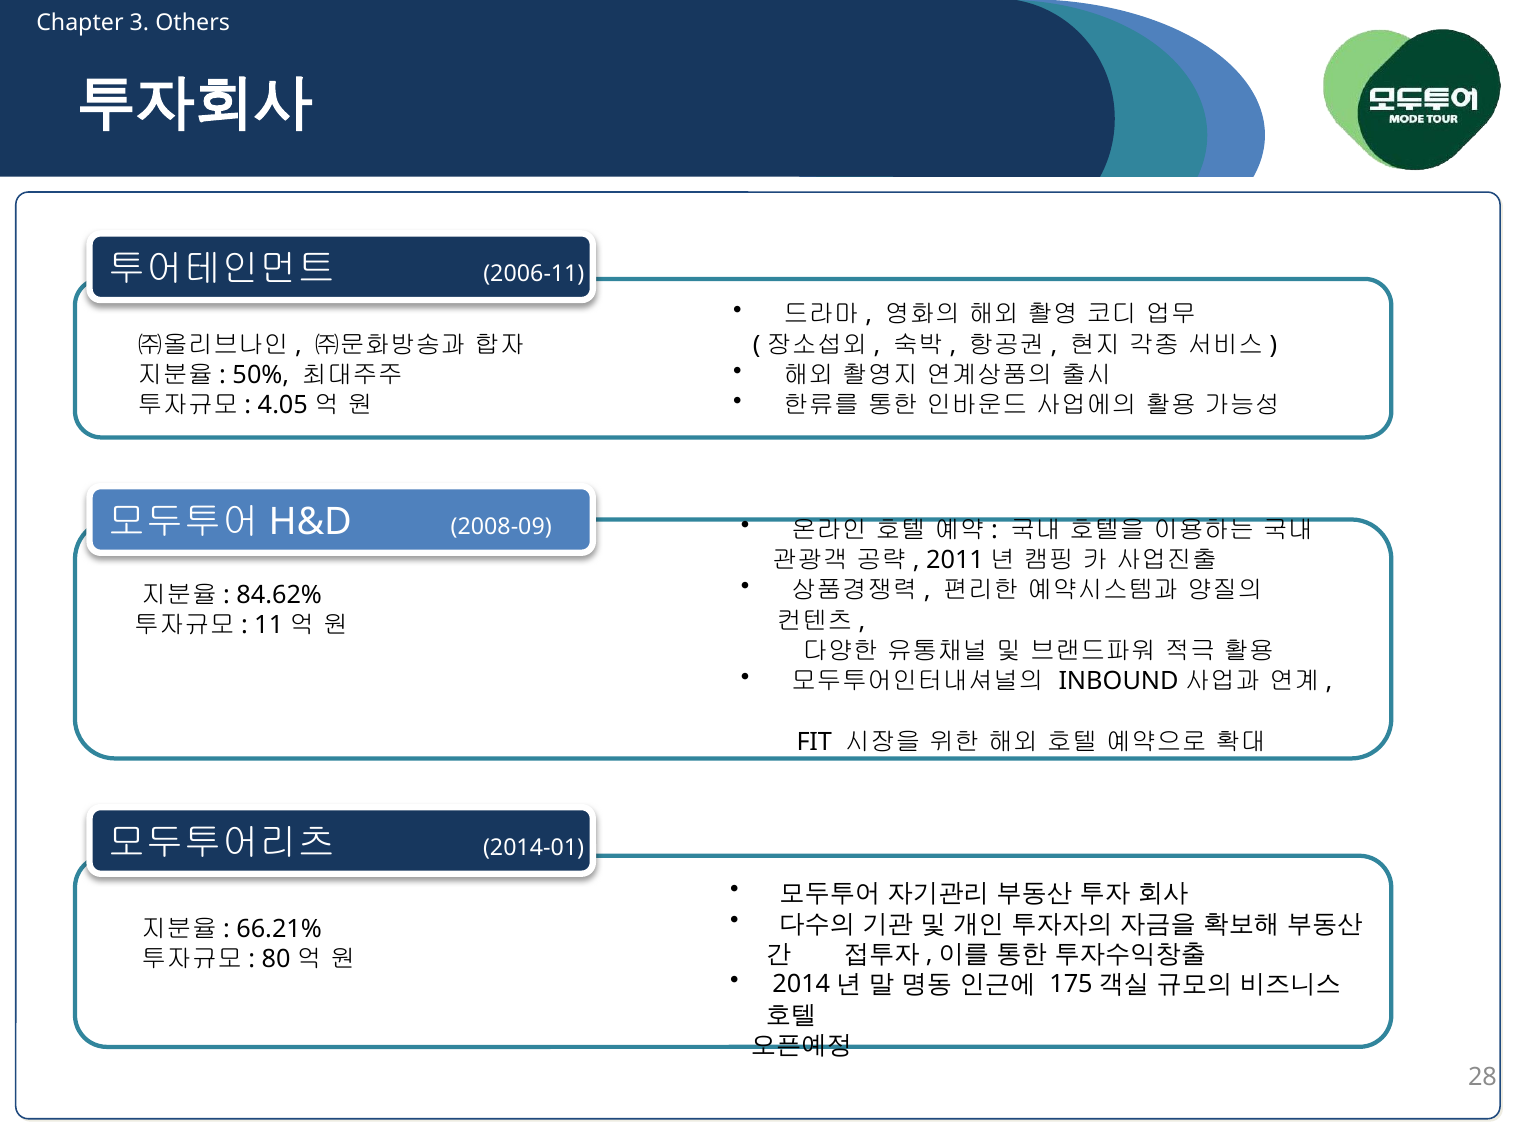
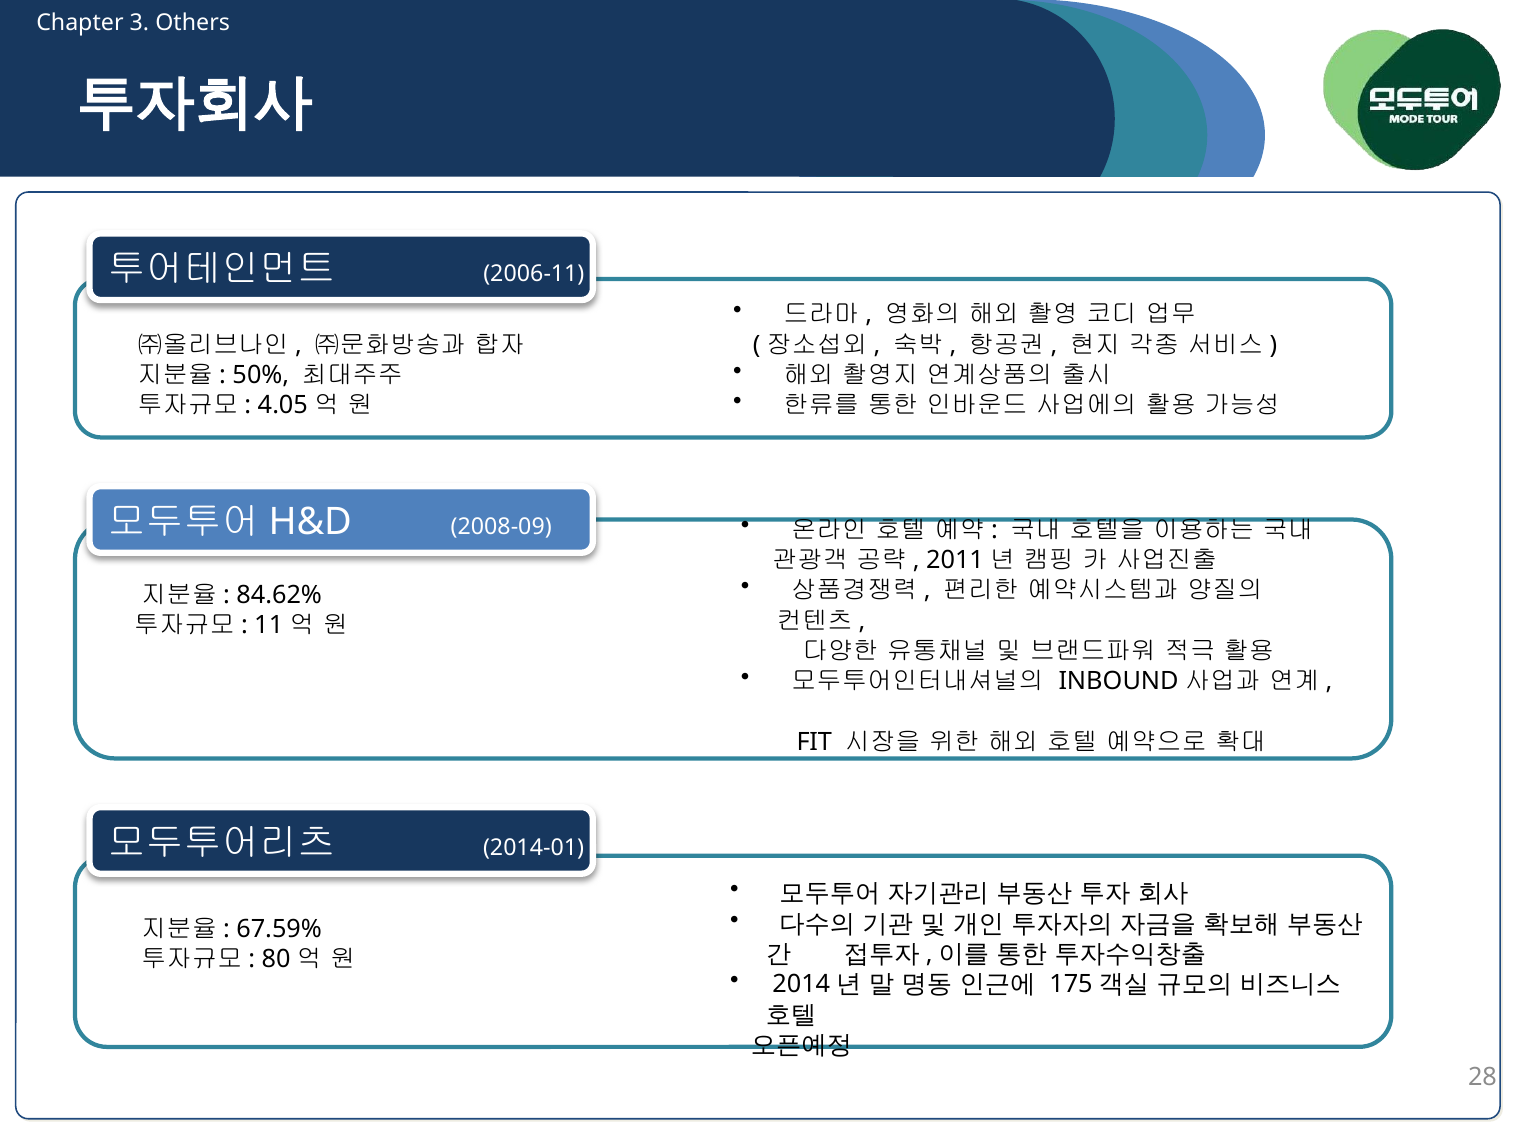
66.21%: 66.21% -> 67.59% (279, 929)
